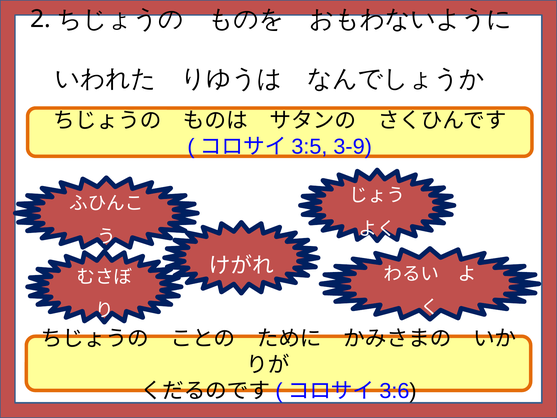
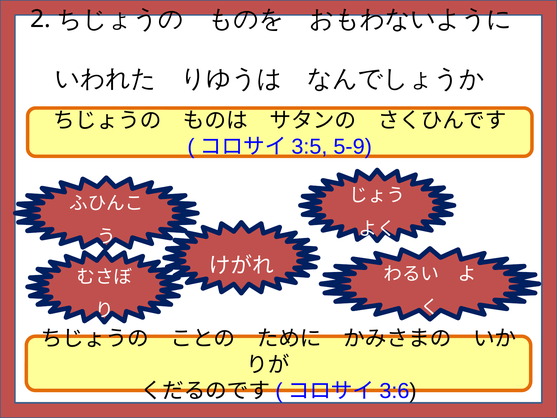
3-9: 3-9 -> 5-9 (353, 147)
